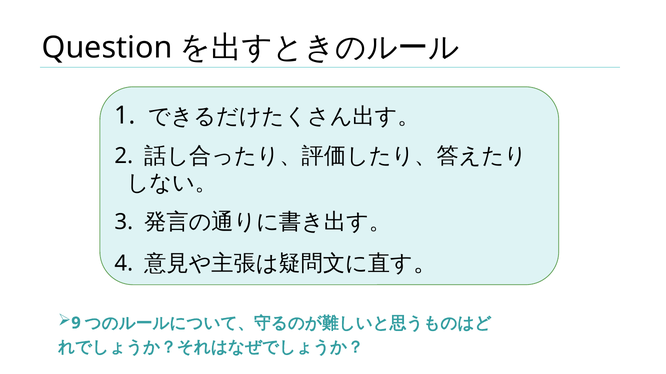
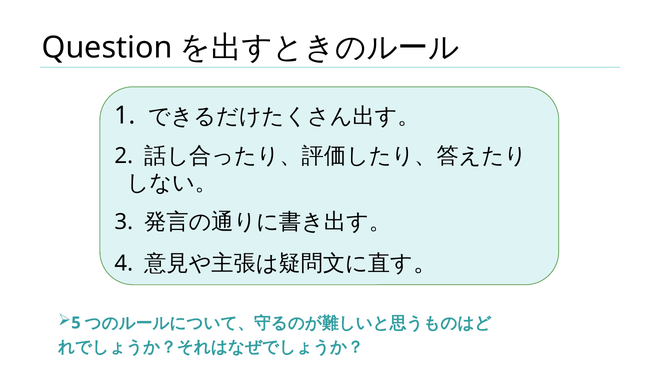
9: 9 -> 5 (76, 324)
